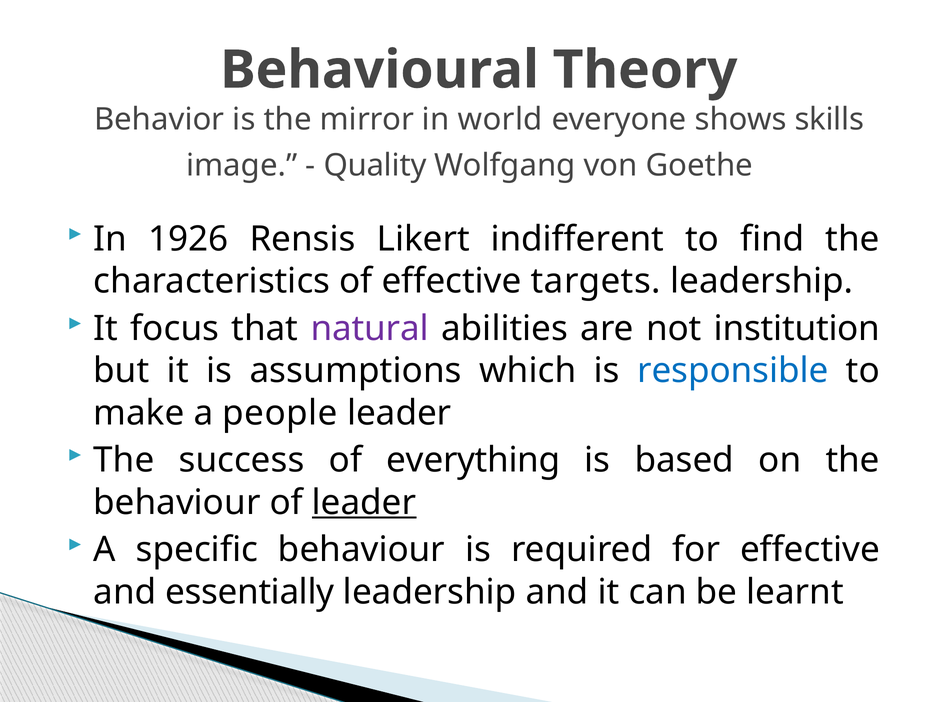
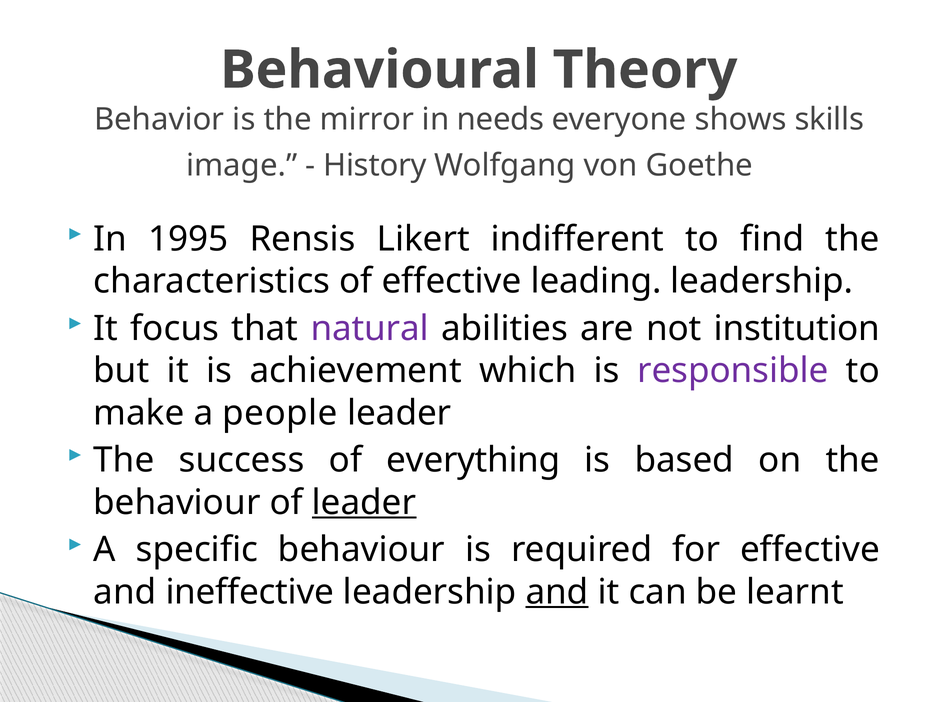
world: world -> needs (501, 119)
Quality: Quality -> History (375, 166)
1926: 1926 -> 1995 (188, 239)
targets: targets -> leading (596, 281)
assumptions: assumptions -> achievement (356, 371)
responsible colour: blue -> purple (733, 371)
essentially: essentially -> ineffective (250, 592)
and underline: none -> present (557, 592)
